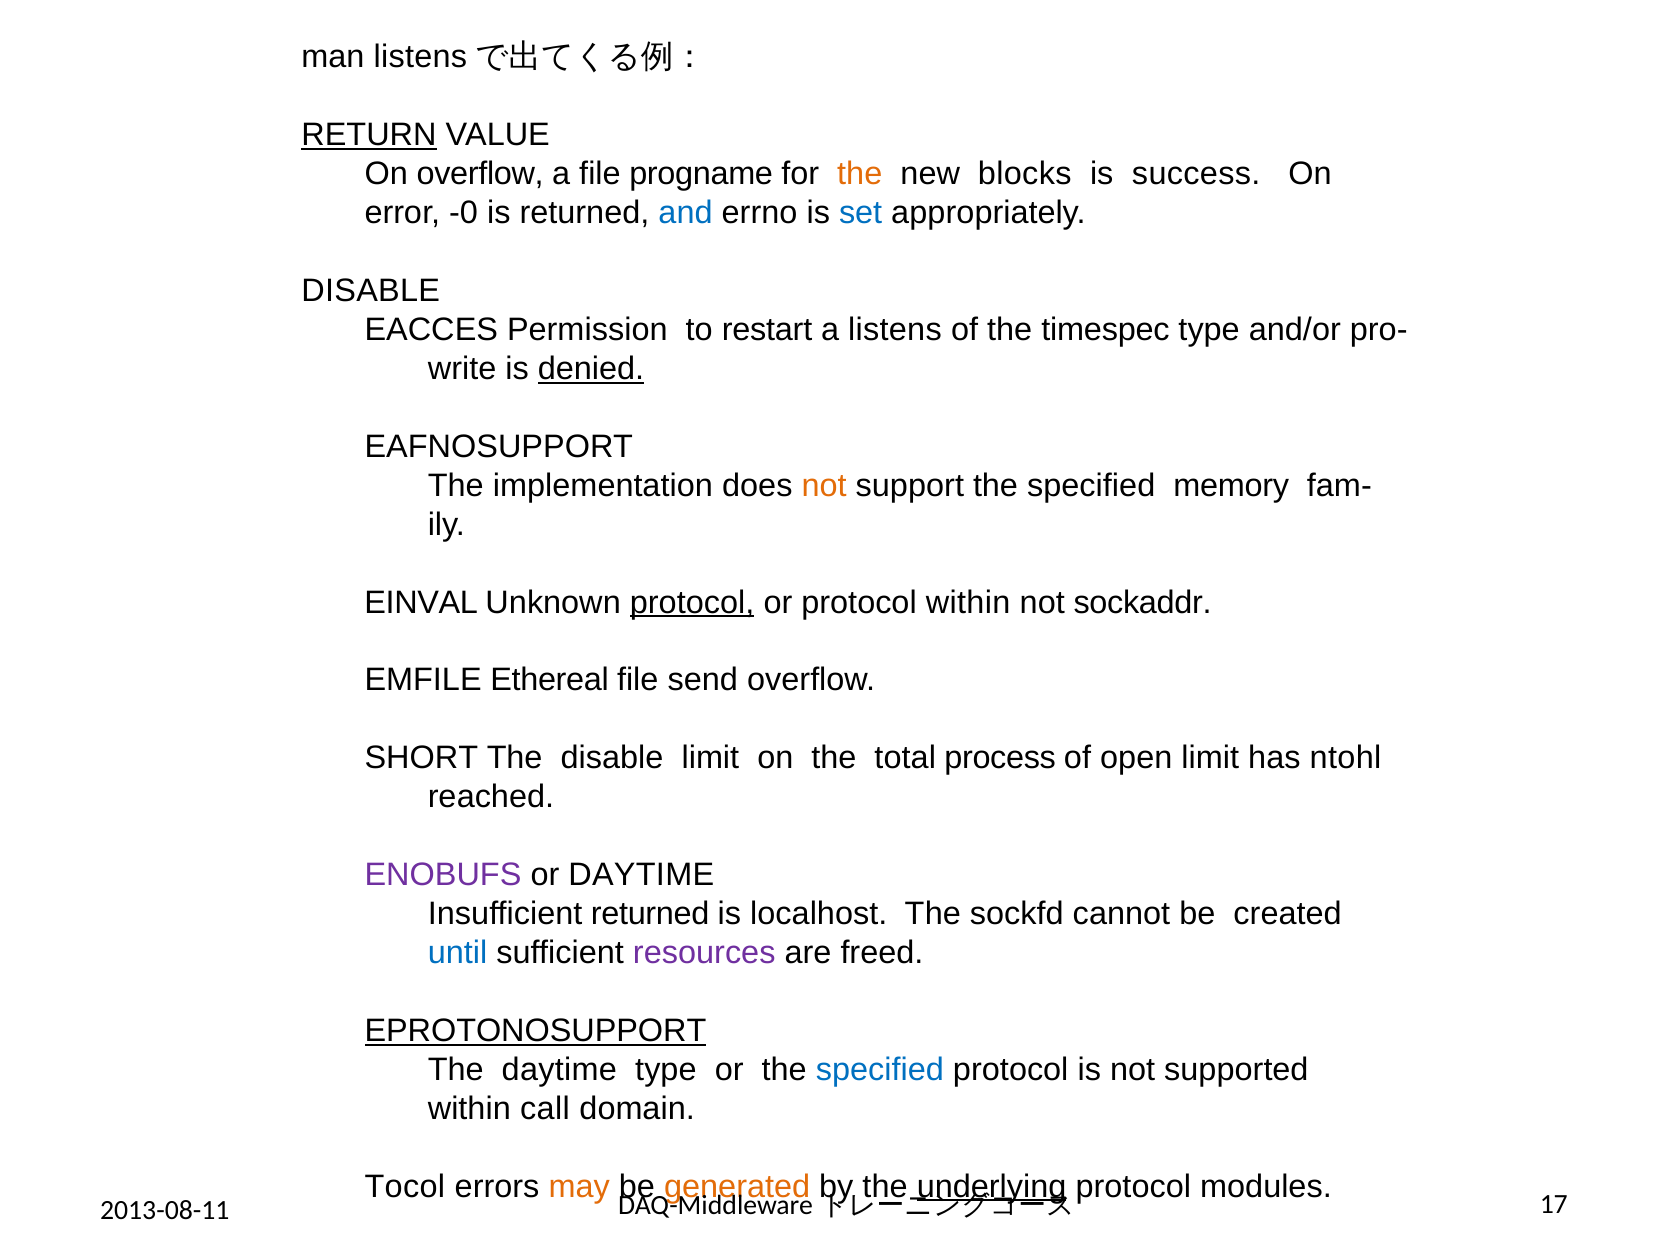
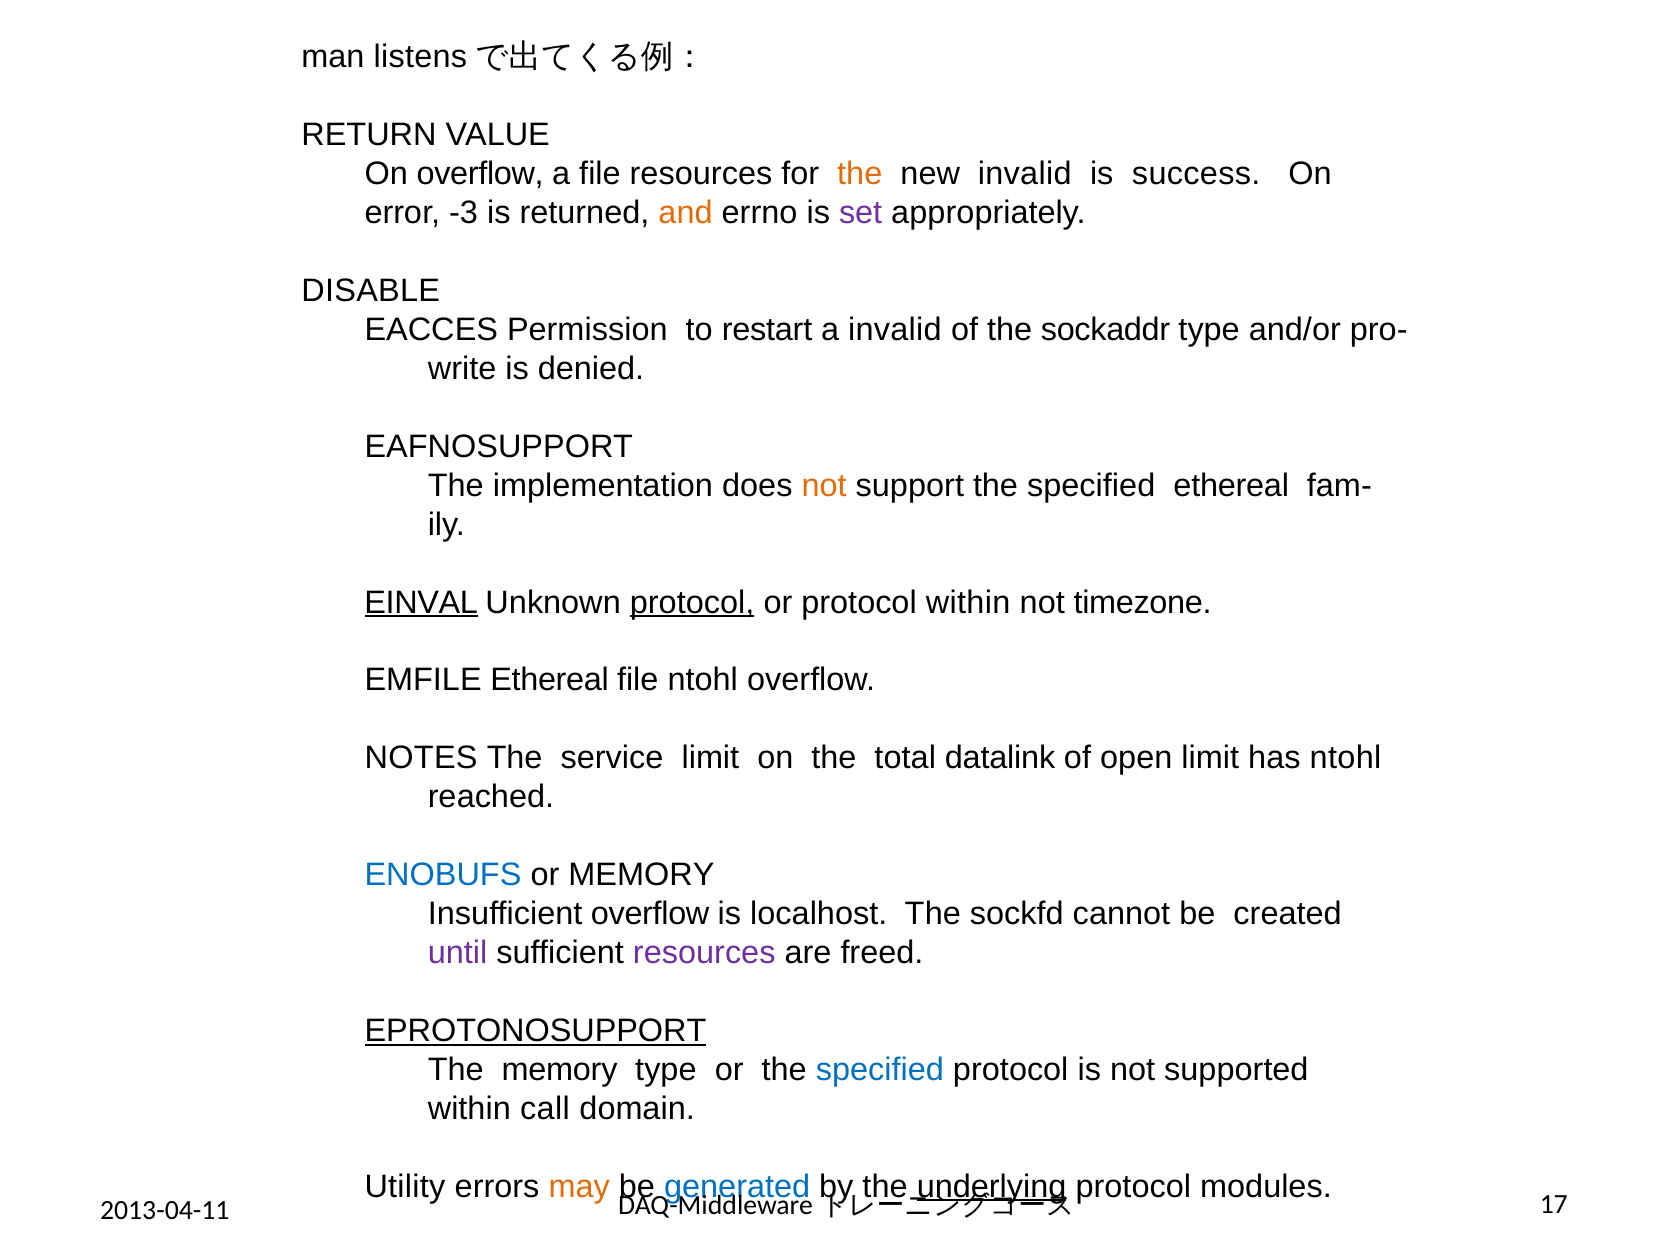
RETURN underline: present -> none (369, 135)
file progname: progname -> resources (701, 174)
new blocks: blocks -> invalid (1025, 174)
-0: -0 -> -3 (464, 213)
and colour: blue -> orange (686, 213)
set colour: blue -> purple (861, 213)
a listens: listens -> invalid (895, 330)
timespec: timespec -> sockaddr (1106, 330)
denied underline: present -> none (591, 369)
specified memory: memory -> ethereal (1231, 485)
EINVAL underline: none -> present (421, 602)
sockaddr: sockaddr -> timezone (1143, 602)
file send: send -> ntohl (703, 680)
SHORT: SHORT -> NOTES (421, 758)
The disable: disable -> service (612, 758)
process: process -> datalink (1000, 758)
ENOBUFS colour: purple -> blue (443, 875)
or DAYTIME: DAYTIME -> MEMORY (641, 875)
Insufficient returned: returned -> overflow (650, 914)
until colour: blue -> purple (458, 953)
The daytime: daytime -> memory (560, 1070)
Tocol: Tocol -> Utility (405, 1186)
generated colour: orange -> blue (737, 1186)
2013-08-11: 2013-08-11 -> 2013-04-11 (165, 1211)
